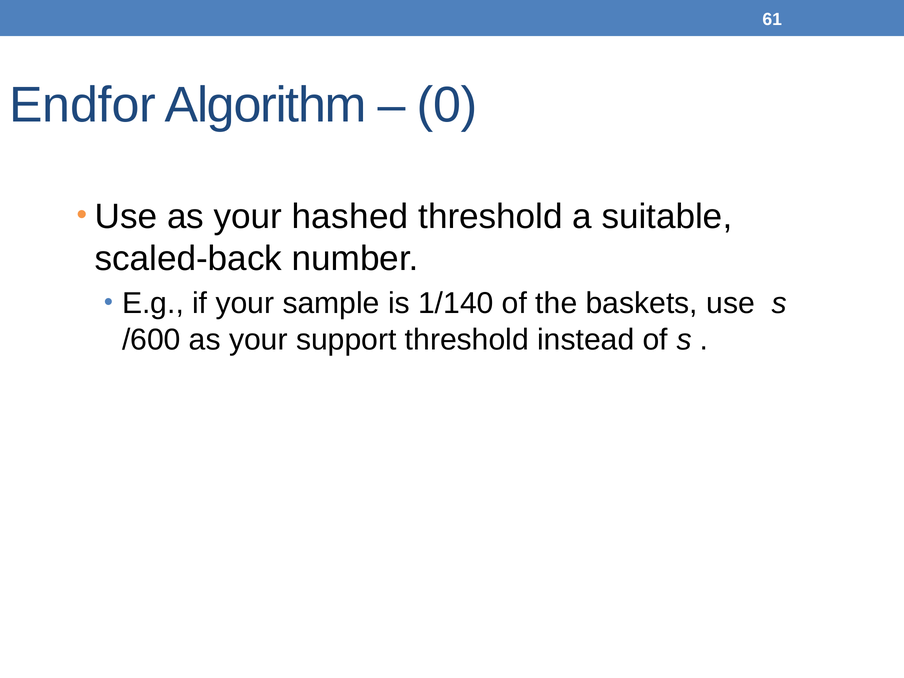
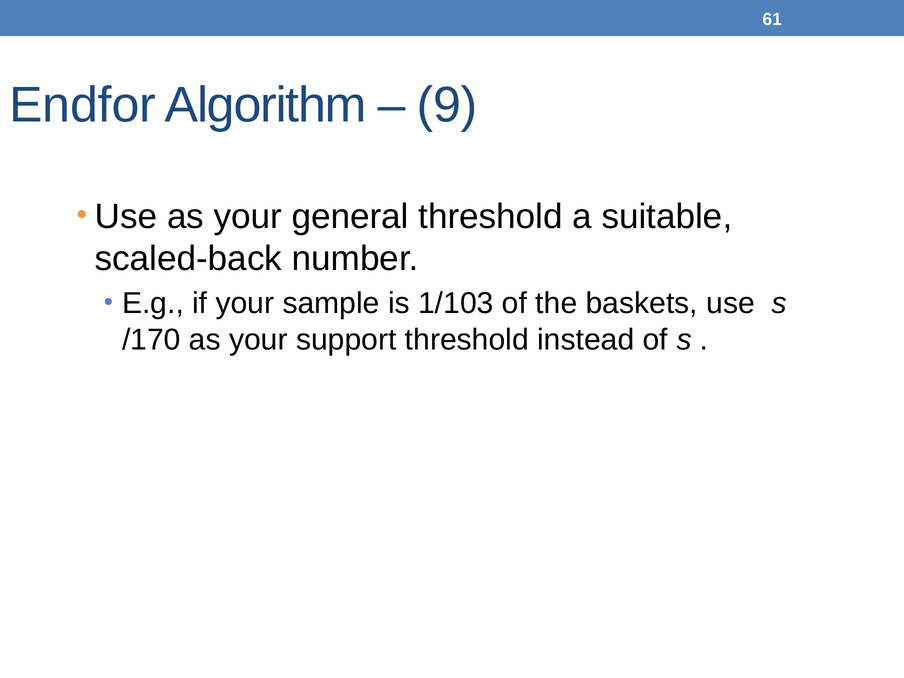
0: 0 -> 9 (447, 105)
hashed: hashed -> general (350, 216)
1/140: 1/140 -> 1/103 (456, 303)
/600: /600 -> /170 (151, 340)
